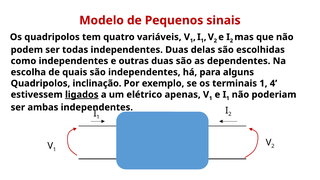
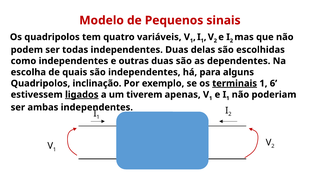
terminais underline: none -> present (235, 83)
4: 4 -> 6 (273, 83)
elétrico: elétrico -> tiverem (144, 95)
